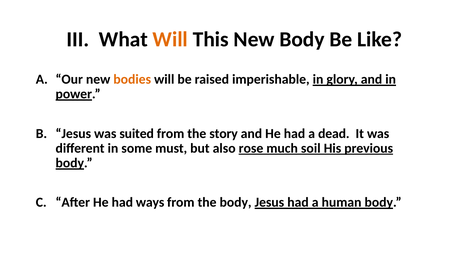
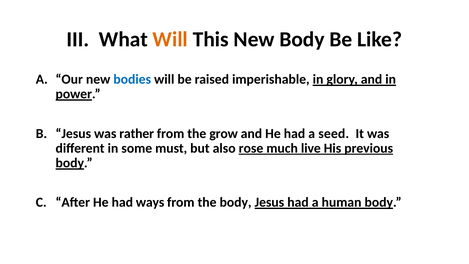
bodies colour: orange -> blue (132, 79)
suited: suited -> rather (137, 133)
story: story -> grow (224, 133)
dead: dead -> seed (334, 133)
soil: soil -> live (311, 148)
